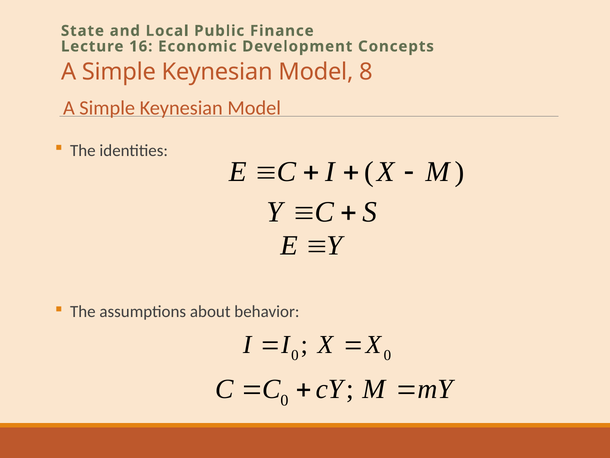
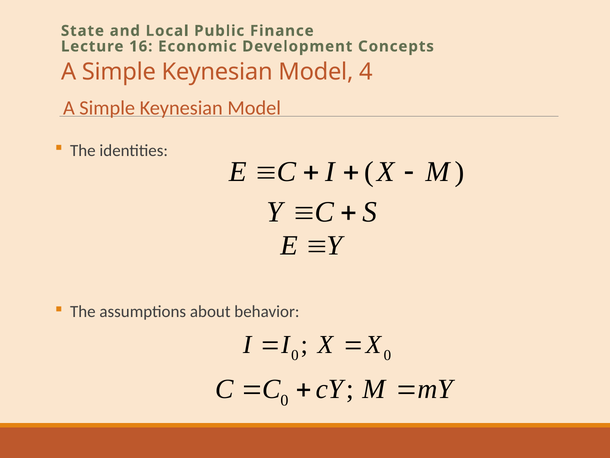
8: 8 -> 4 (366, 72)
